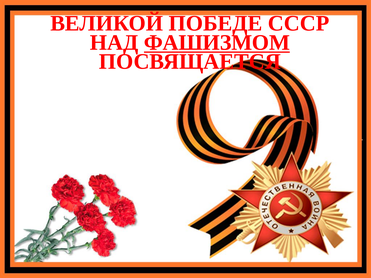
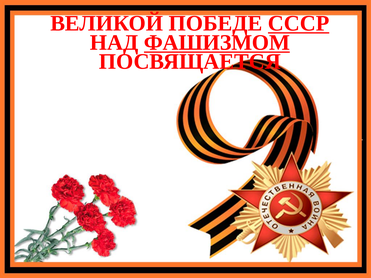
СССР underline: none -> present (299, 23)
